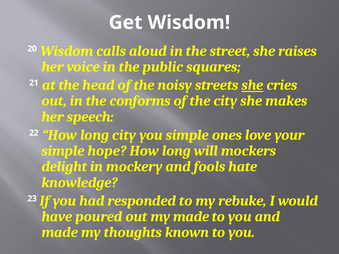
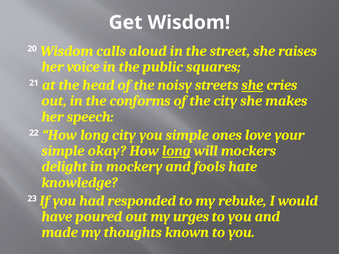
hope: hope -> okay (107, 151)
long underline: none -> present (176, 151)
my made: made -> urges (191, 217)
